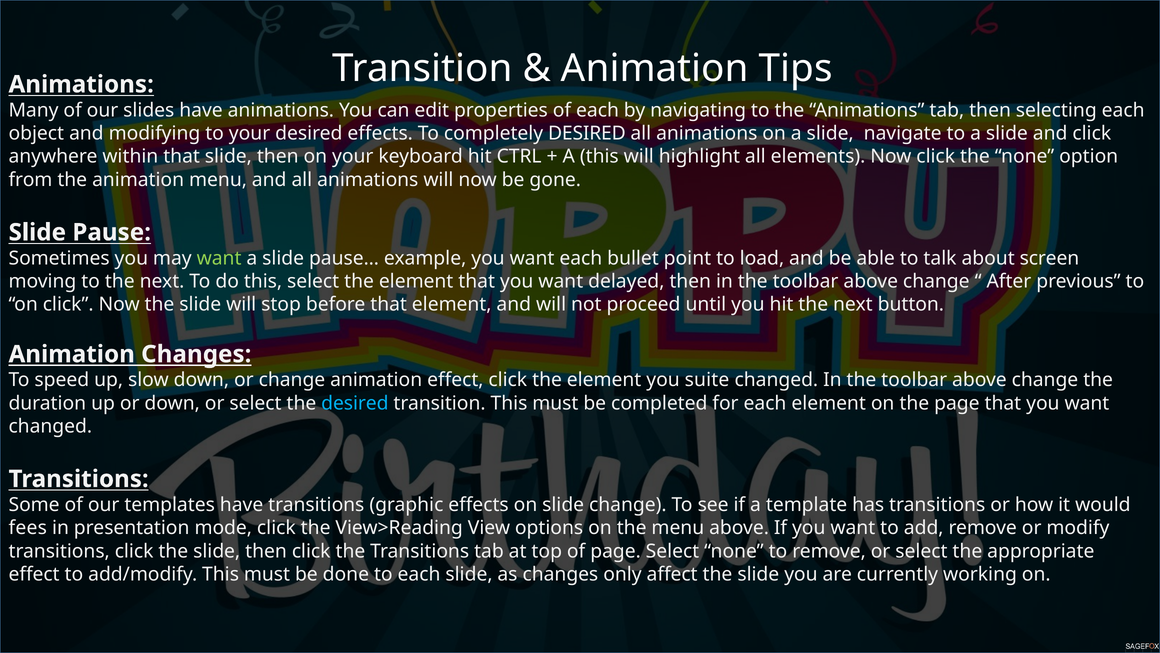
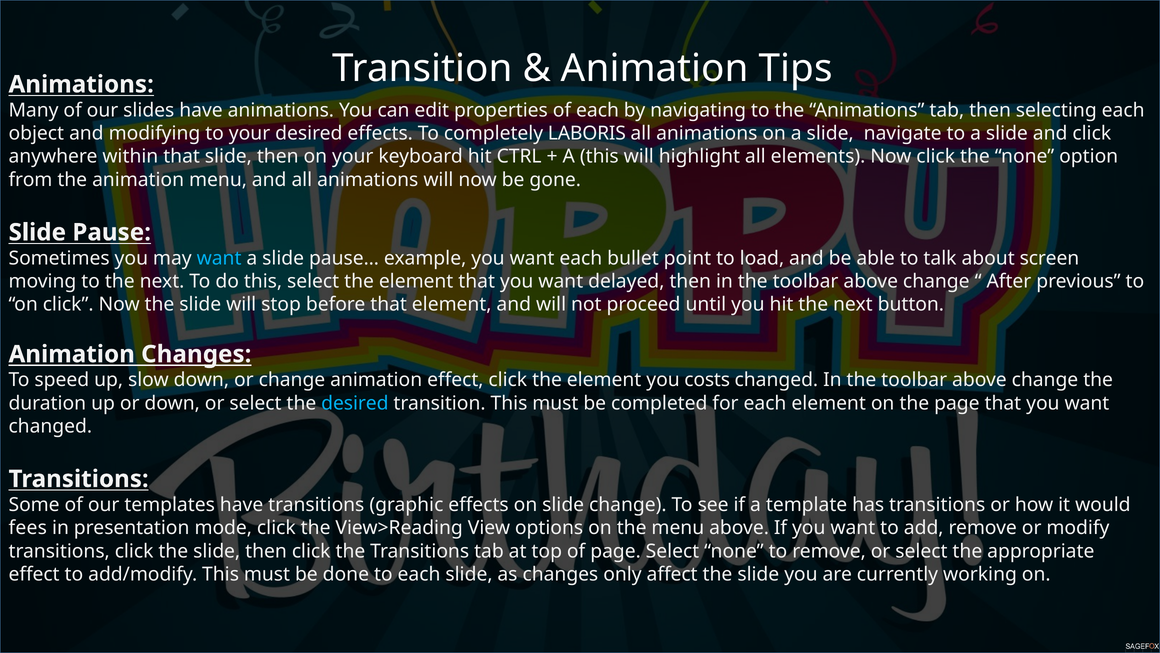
completely DESIRED: DESIRED -> LABORIS (587, 133)
want colour: light green -> light blue (219, 258)
suite: suite -> costs (707, 380)
